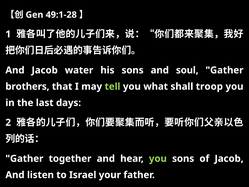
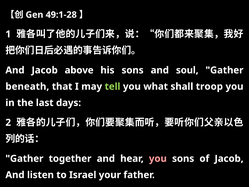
water: water -> above (79, 70)
brothers: brothers -> beneath (27, 86)
you colour: light green -> pink (158, 158)
